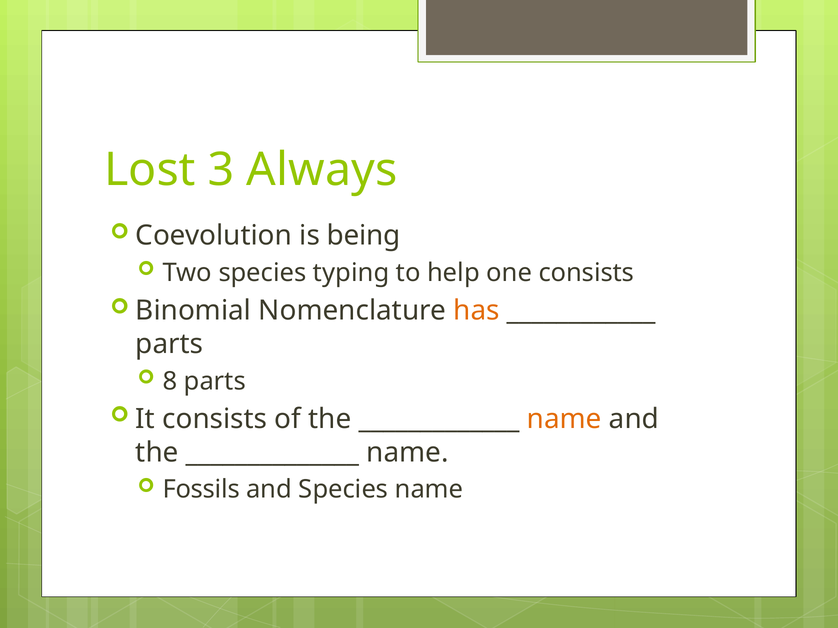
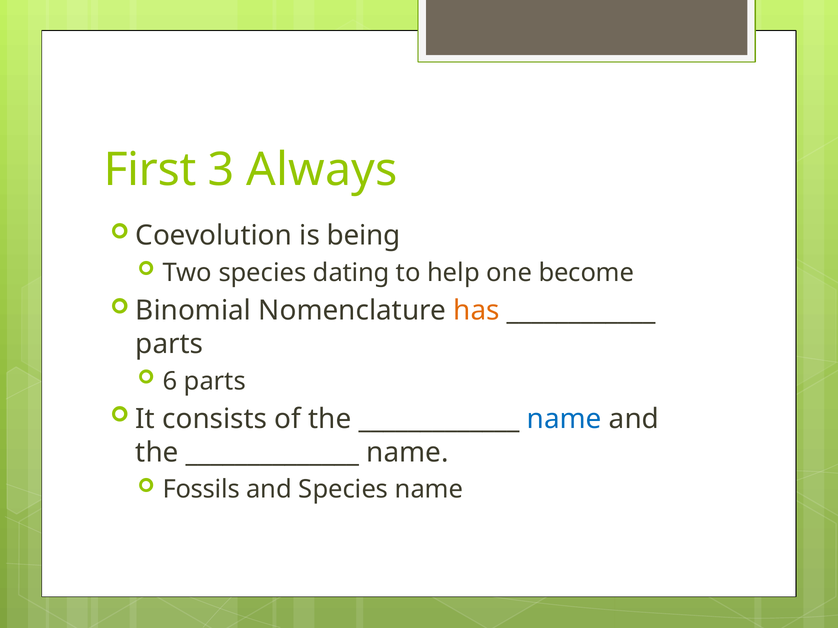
Lost: Lost -> First (150, 170)
typing: typing -> dating (351, 273)
one consists: consists -> become (586, 273)
8: 8 -> 6 (170, 381)
name colour: orange -> blue (564, 419)
